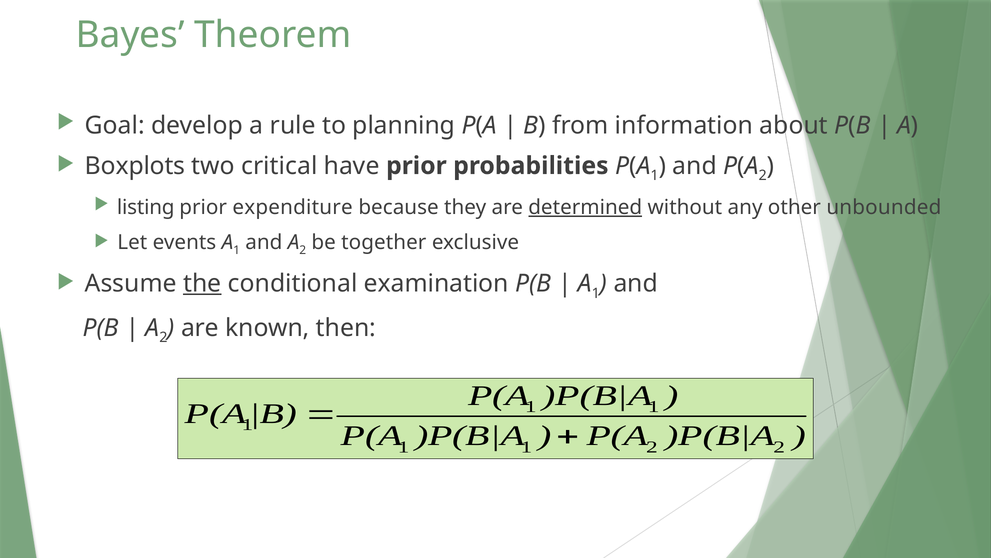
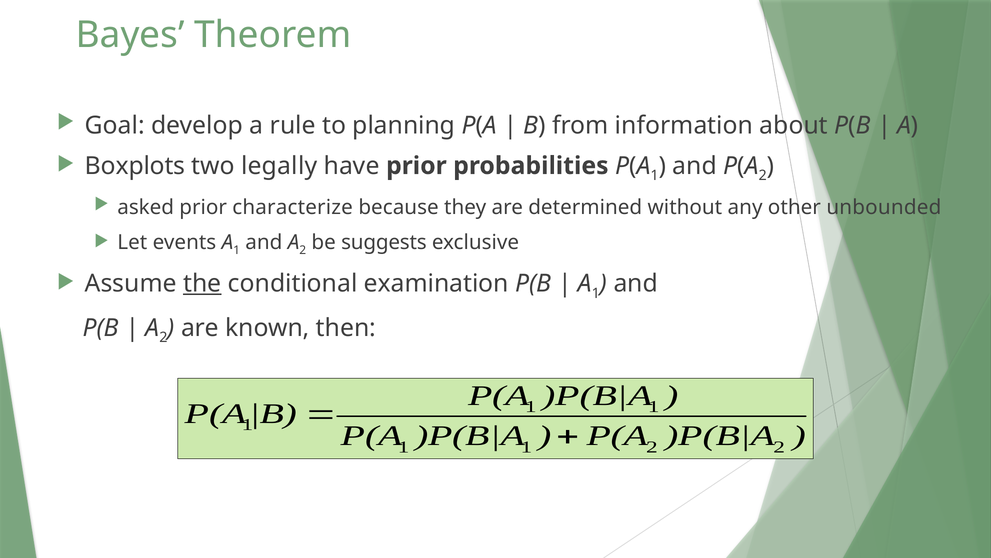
critical: critical -> legally (279, 166)
listing: listing -> asked (146, 207)
expenditure: expenditure -> characterize (293, 207)
determined underline: present -> none (585, 207)
together: together -> suggests (384, 242)
